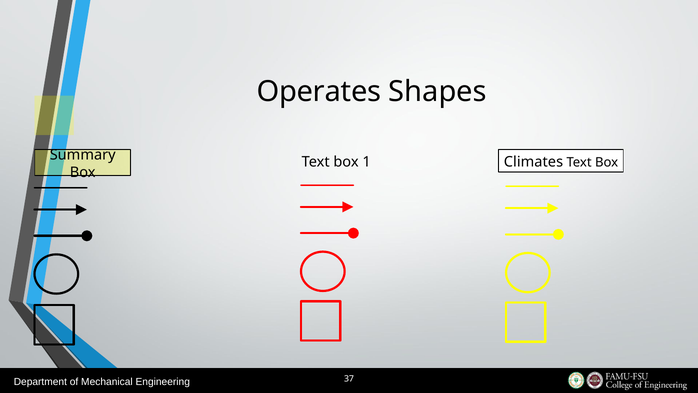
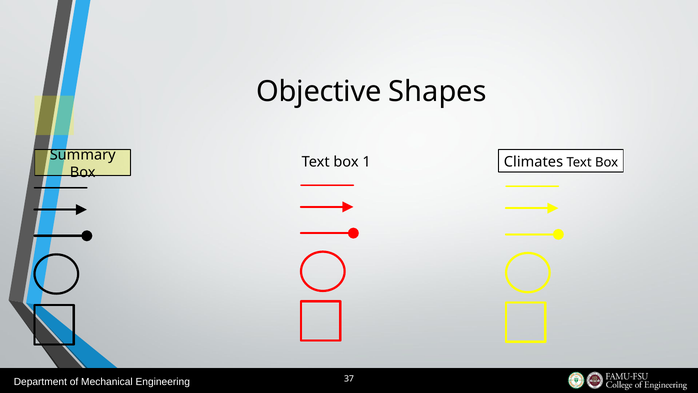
Operates: Operates -> Objective (319, 91)
